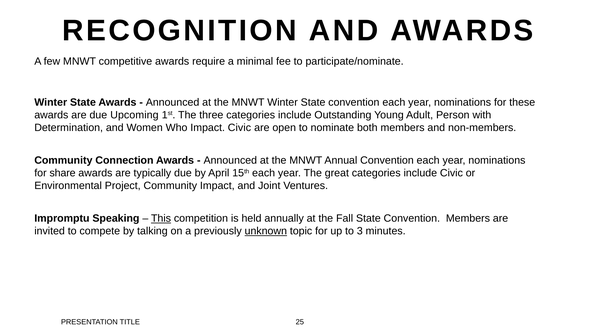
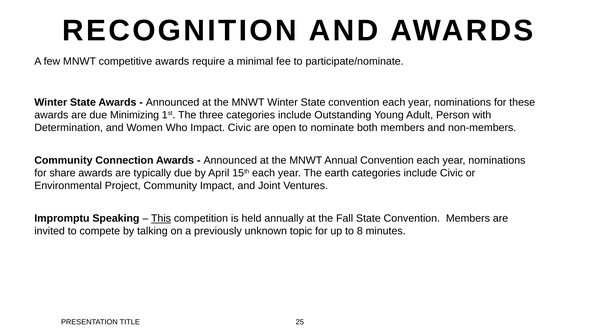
Upcoming: Upcoming -> Minimizing (135, 115)
great: great -> earth (337, 173)
unknown underline: present -> none (266, 231)
3: 3 -> 8 (360, 231)
